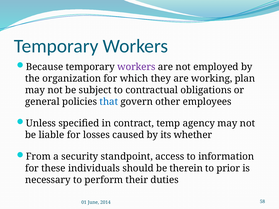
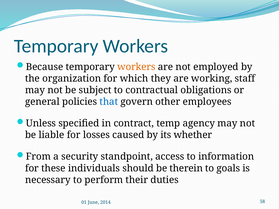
workers colour: purple -> orange (136, 67)
plan: plan -> staff (245, 79)
prior: prior -> goals (228, 168)
